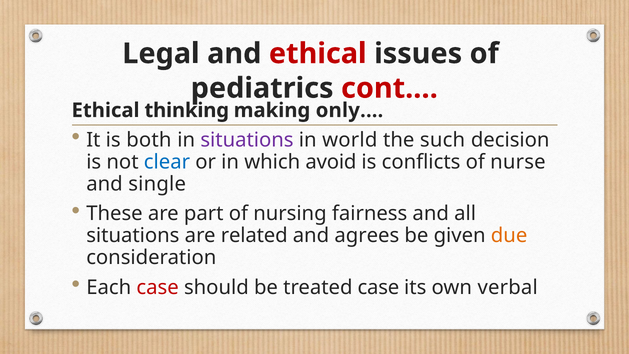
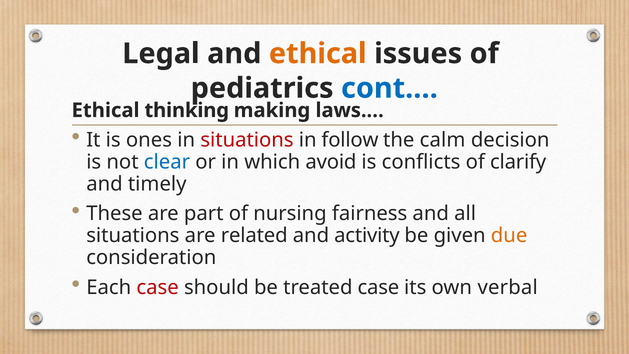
ethical colour: red -> orange (318, 54)
cont.… colour: red -> blue (389, 88)
only.…: only.… -> laws.… (350, 110)
both: both -> ones (149, 140)
situations colour: purple -> red (247, 140)
world: world -> follow (350, 140)
such: such -> calm (443, 140)
nurse: nurse -> clarify (518, 162)
single: single -> timely (157, 184)
agrees: agrees -> activity (367, 236)
